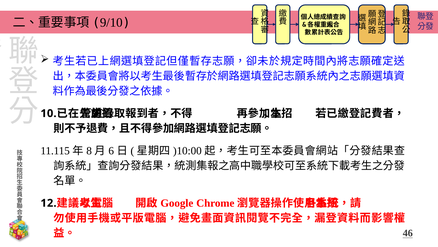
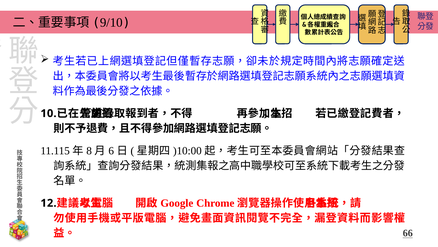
46: 46 -> 66 (408, 233)
